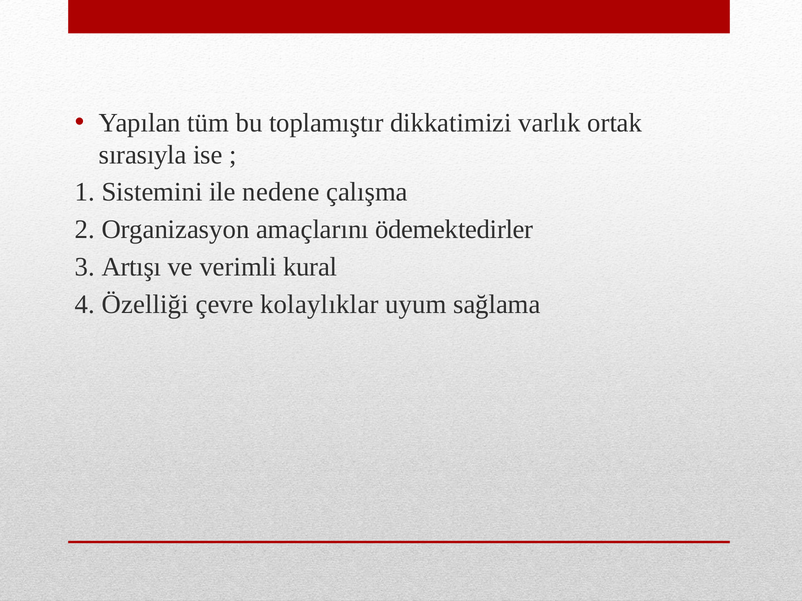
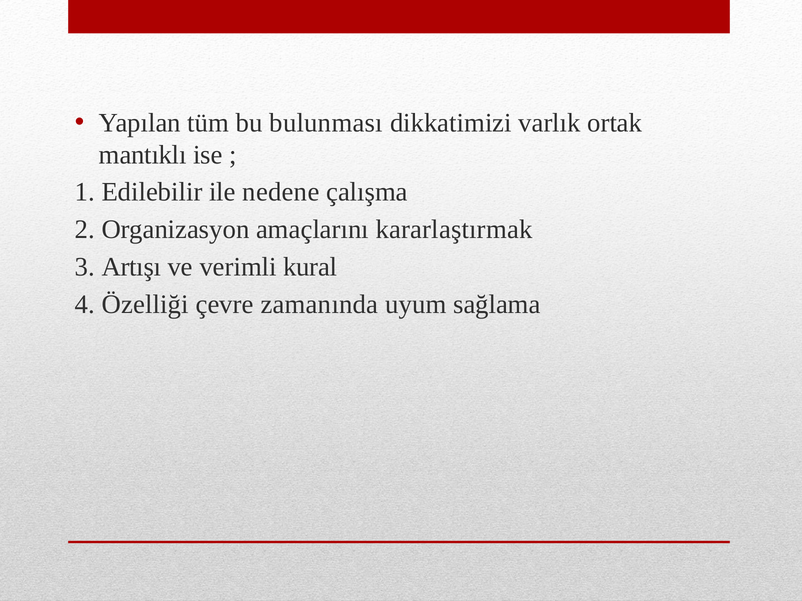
toplamıştır: toplamıştır -> bulunması (326, 123)
sırasıyla: sırasıyla -> mantıklı (143, 155)
Sistemini: Sistemini -> Edilebilir (152, 192)
ödemektedirler: ödemektedirler -> kararlaştırmak (454, 230)
kolaylıklar: kolaylıklar -> zamanında (319, 305)
